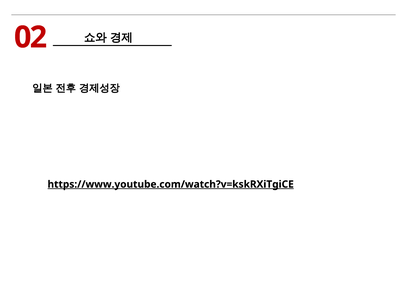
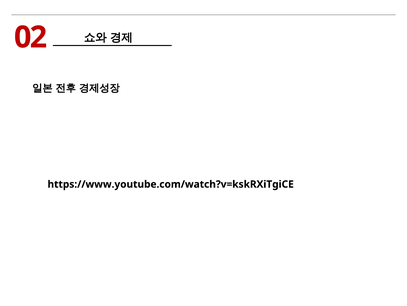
https://www.youtube.com/watch?v=kskRXiTgiCE underline: present -> none (171, 184)
